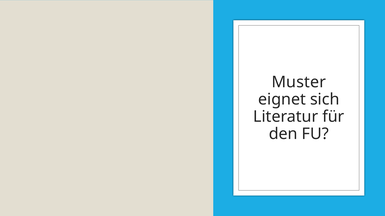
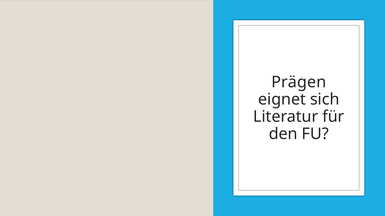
Muster: Muster -> Prägen (299, 82)
